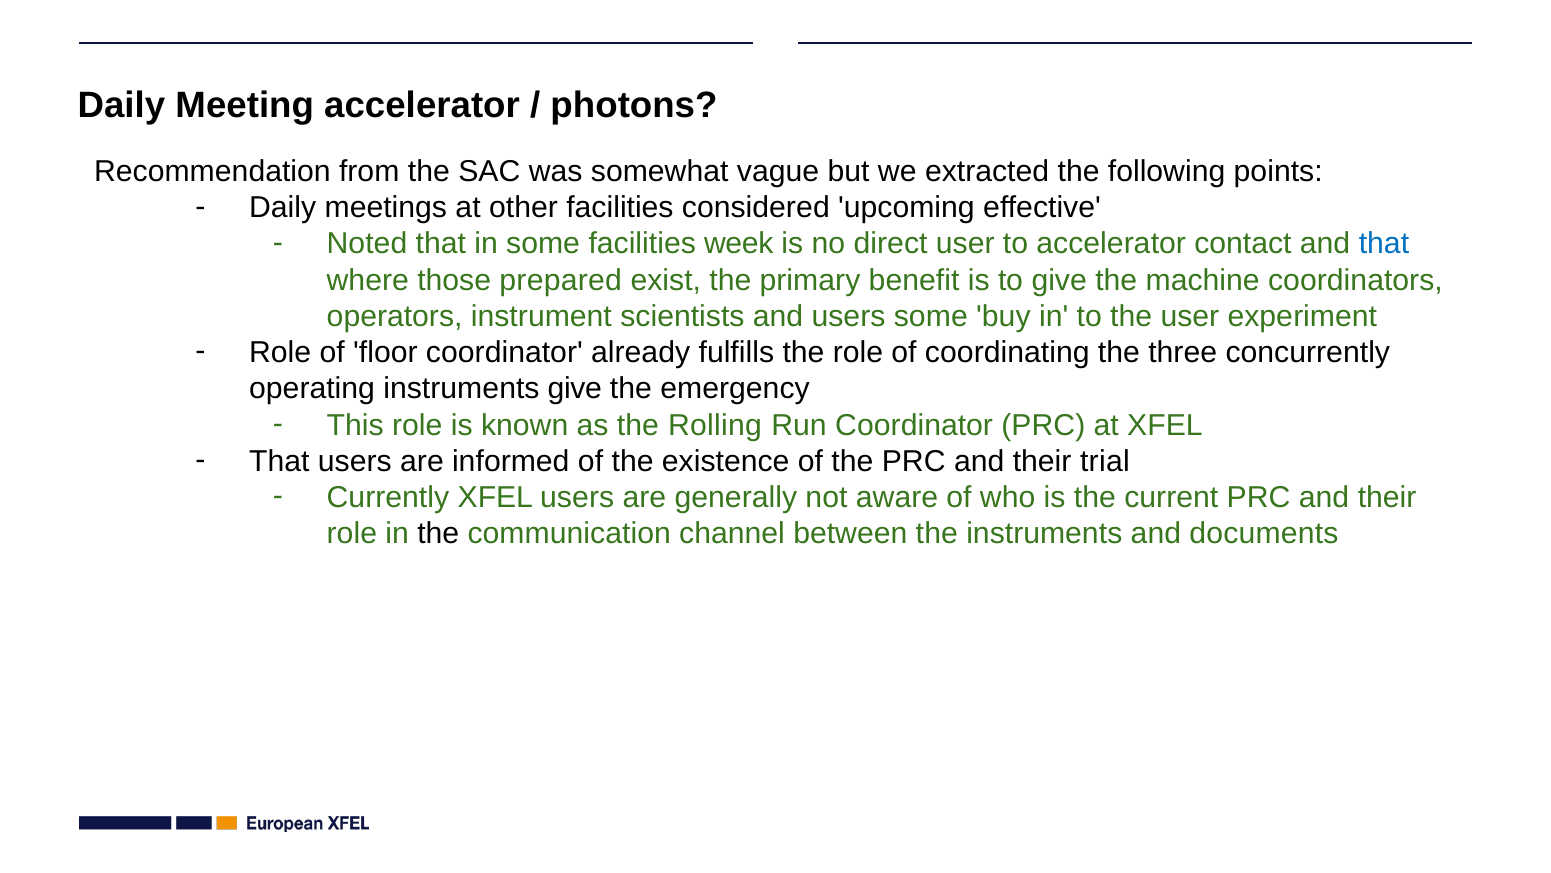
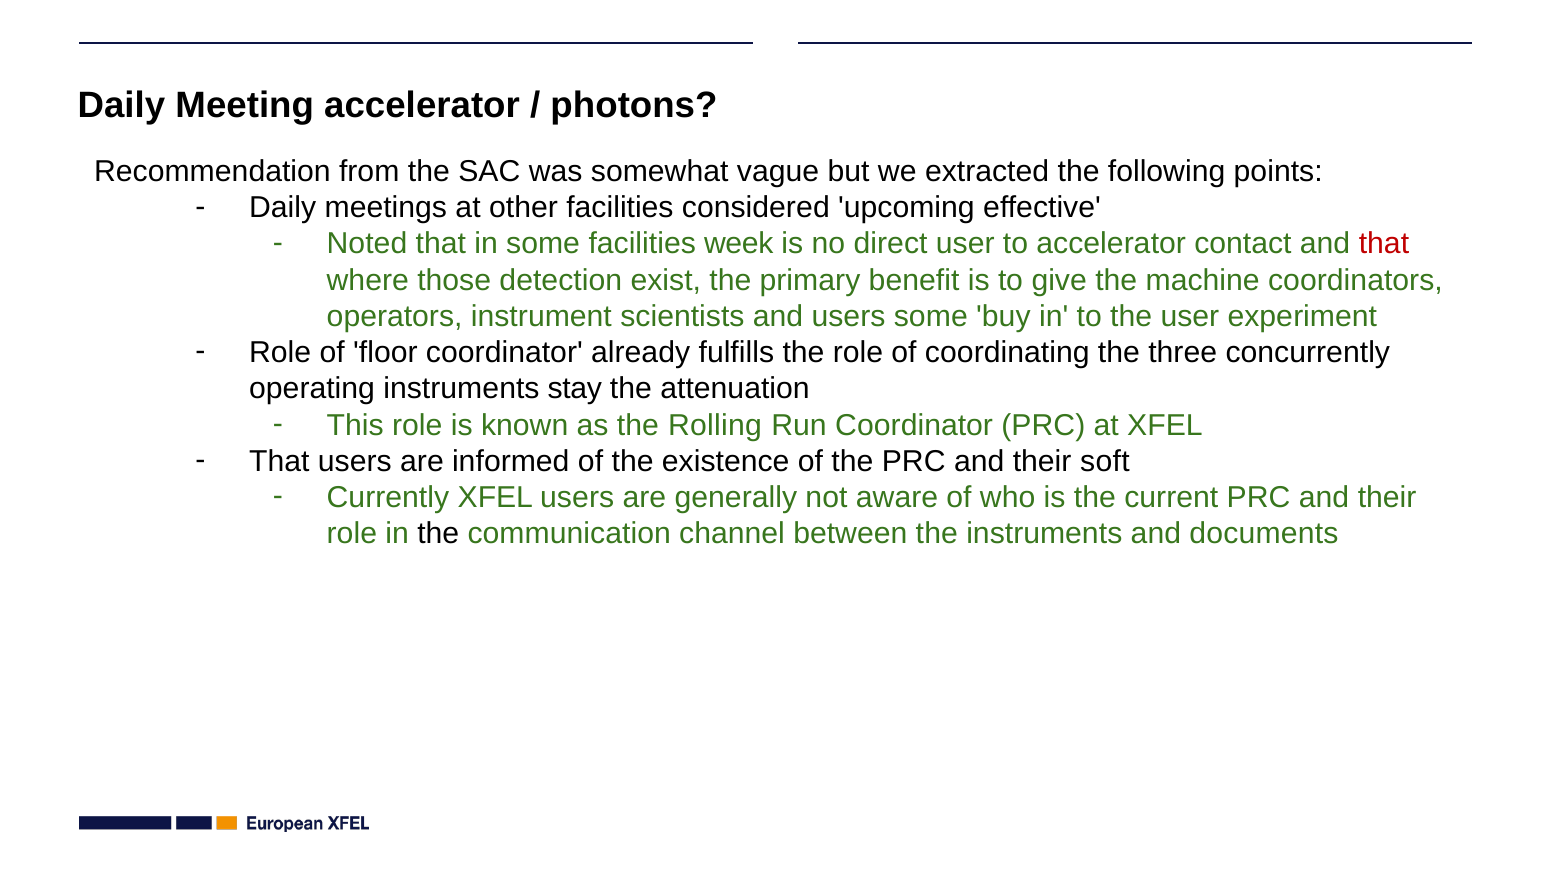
that colour: blue -> red (1384, 244)
prepared: prepared -> detection (561, 280)
instruments give: give -> stay (575, 389)
emergency: emergency -> attenuation (735, 389)
trial: trial -> soft (1105, 461)
